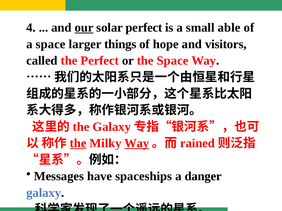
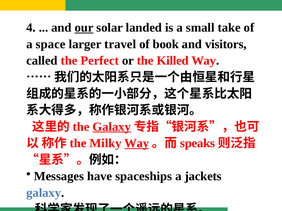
solar perfect: perfect -> landed (144, 28)
able: able -> take (229, 28)
things: things -> travel (120, 44)
hope: hope -> book (166, 44)
the Space: Space -> Killed (173, 61)
Galaxy underline: none -> present (112, 127)
the underline: present -> none (78, 144)
rained: rained -> speaks (198, 144)
danger: danger -> jackets (203, 177)
